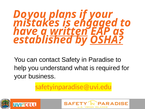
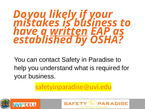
plans: plans -> likely (63, 14)
is engaged: engaged -> business (95, 23)
OSHA underline: present -> none (106, 40)
